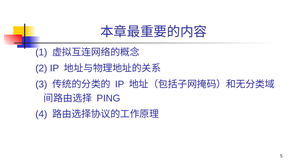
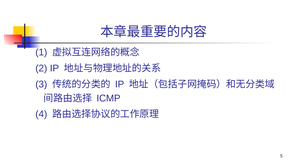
PING: PING -> ICMP (108, 98)
